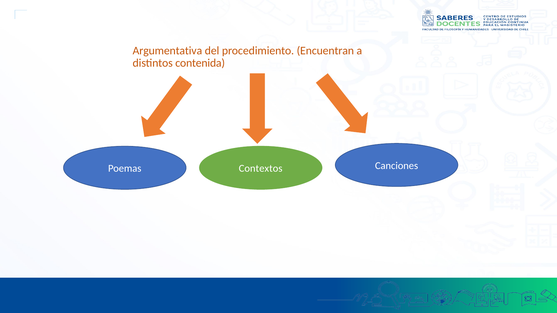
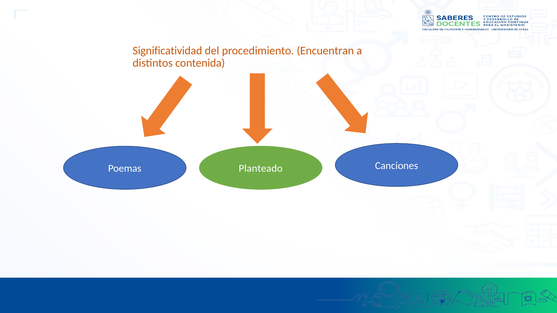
Argumentativa: Argumentativa -> Significatividad (167, 51)
Contextos: Contextos -> Planteado (261, 169)
